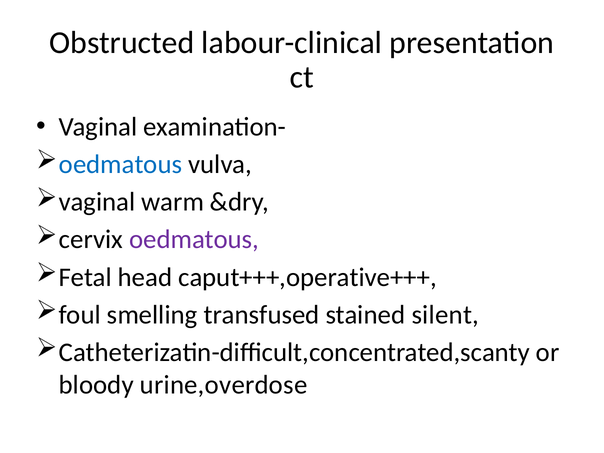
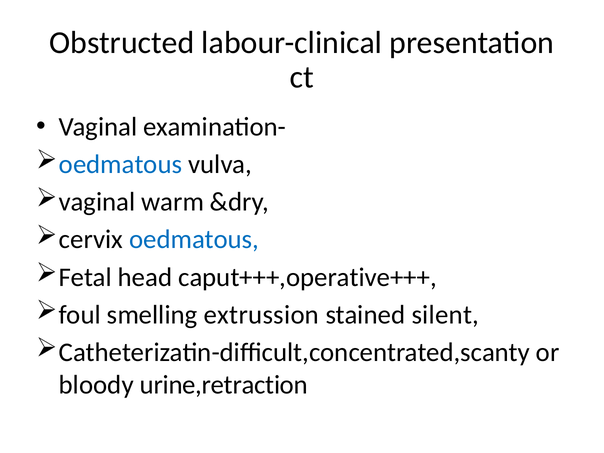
oedmatous colour: purple -> blue (194, 240)
transfused: transfused -> extrussion (261, 315)
urine,overdose: urine,overdose -> urine,retraction (224, 385)
